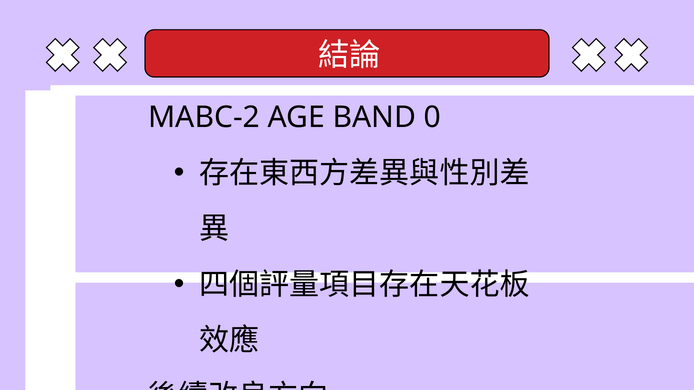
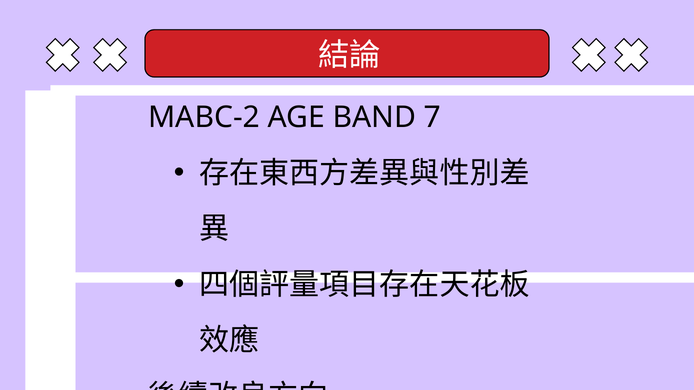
0: 0 -> 7 (432, 118)
